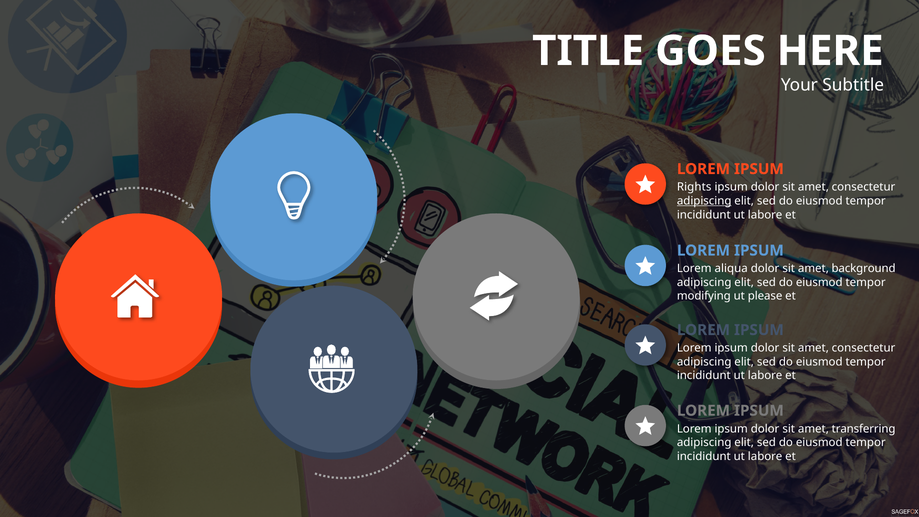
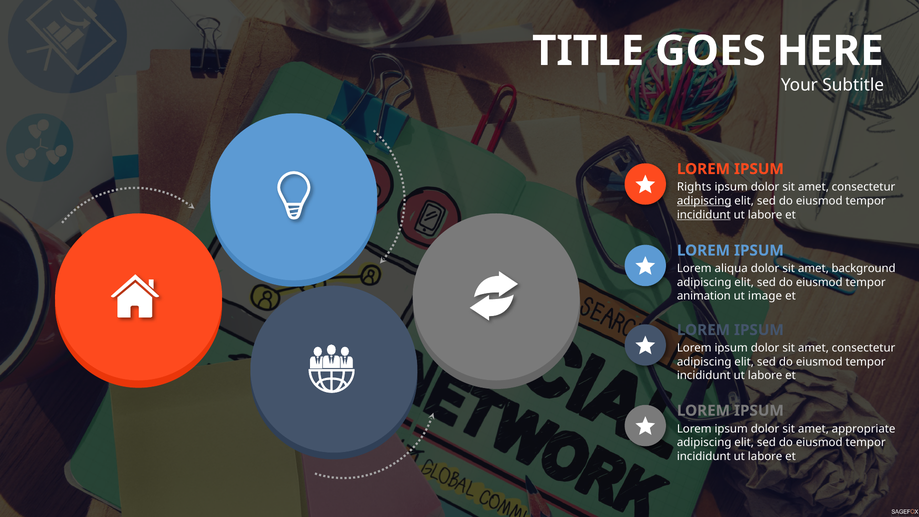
incididunt underline: none -> present (704, 215)
modifying: modifying -> animation (704, 296)
please: please -> image (765, 296)
transferring: transferring -> appropriate (864, 429)
